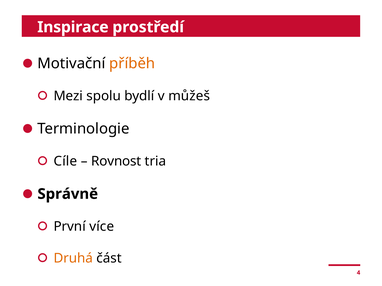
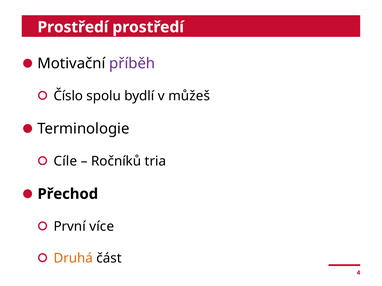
Inspirace: Inspirace -> Prostředí (73, 27)
příběh colour: orange -> purple (132, 64)
Mezi: Mezi -> Číslo (68, 96)
Rovnost: Rovnost -> Ročníků (116, 162)
Správně: Správně -> Přechod (68, 194)
